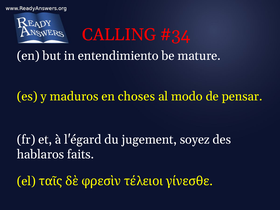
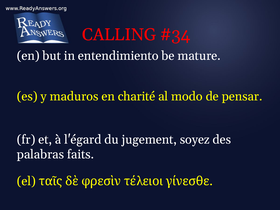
choses: choses -> charité (137, 96)
hablaros: hablaros -> palabras (40, 154)
